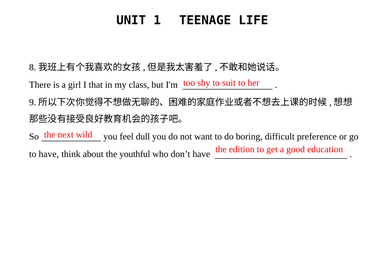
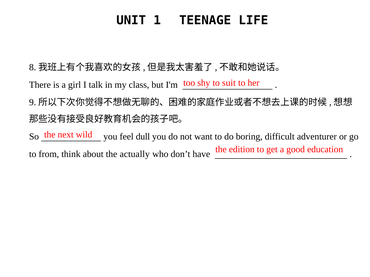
that: that -> talk (96, 85)
preference: preference -> adventurer (317, 136)
to have: have -> from (49, 154)
youthful: youthful -> actually (135, 154)
